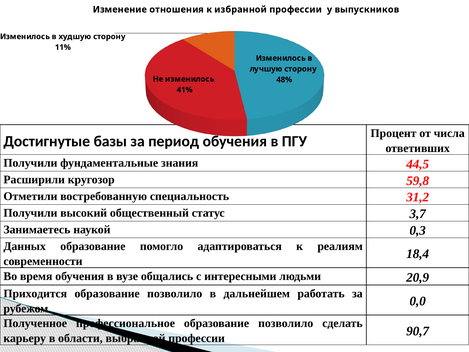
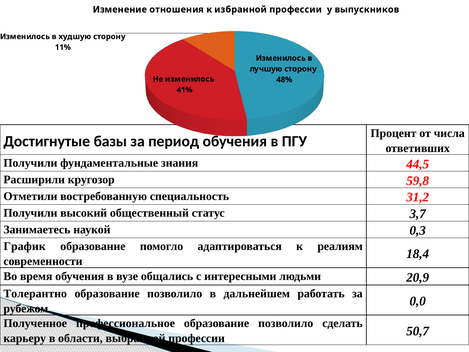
Данных: Данных -> График (25, 246)
Приходится: Приходится -> Толерантно (35, 293)
90,7: 90,7 -> 50,7 (418, 331)
